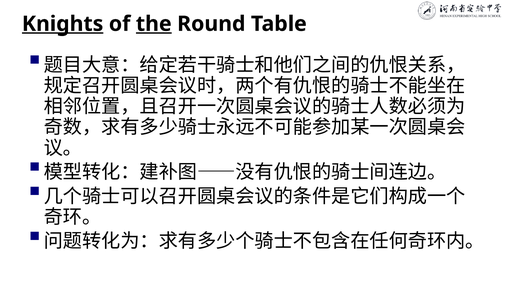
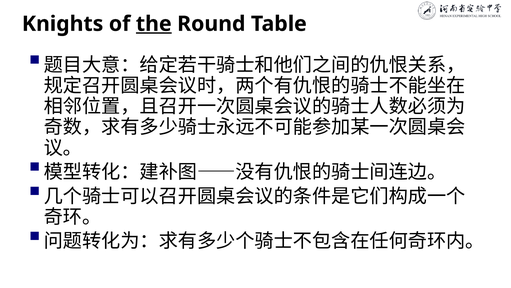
Knights underline: present -> none (63, 24)
